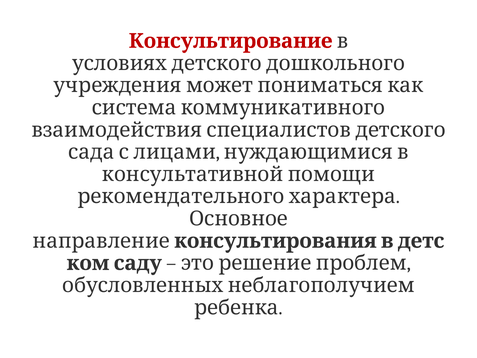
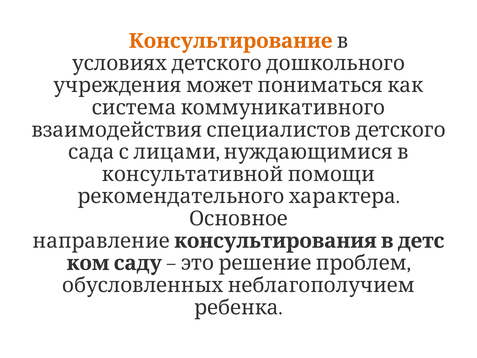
Консультирование colour: red -> orange (231, 41)
